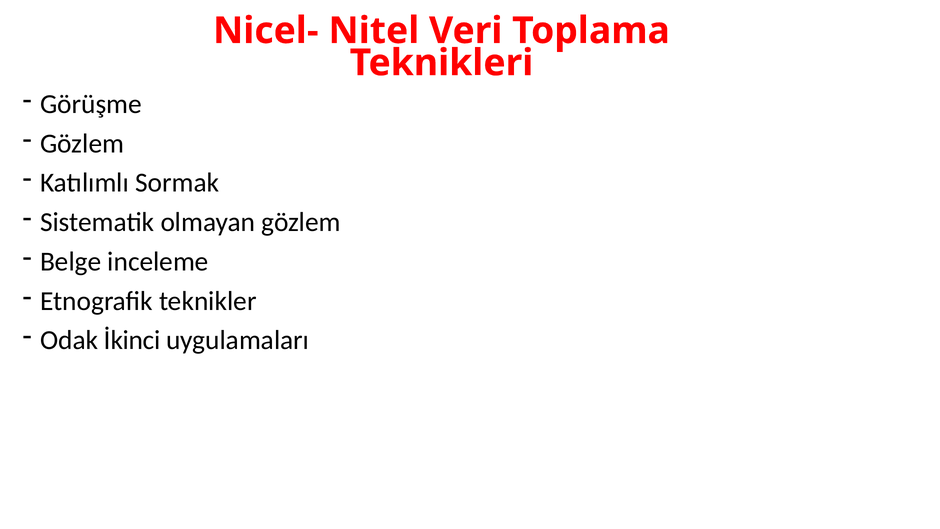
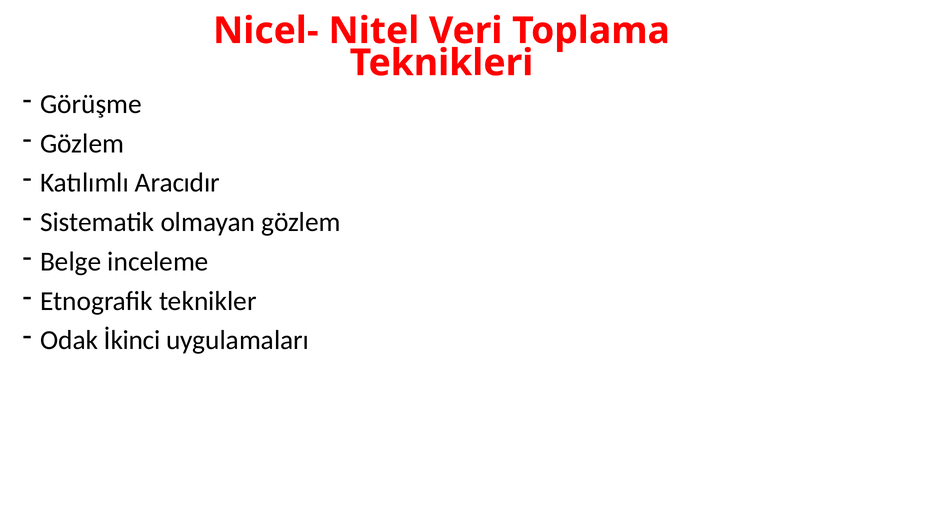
Sormak: Sormak -> Aracıdır (177, 183)
